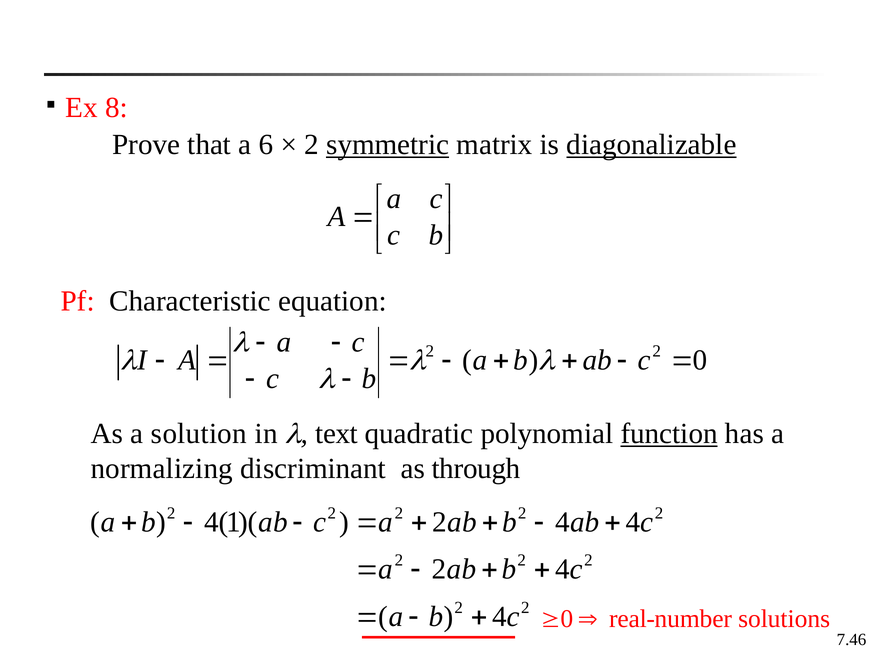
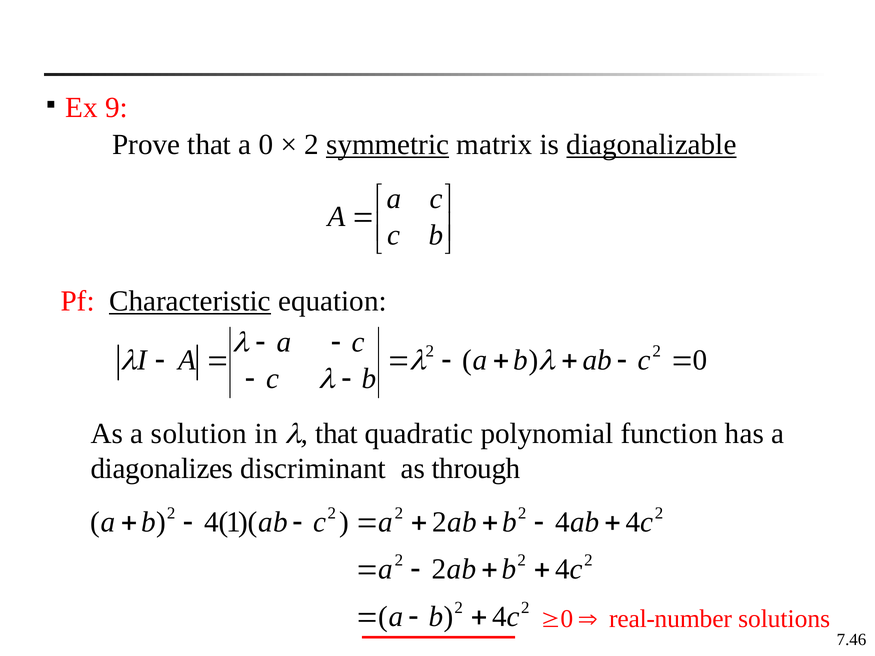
8: 8 -> 9 (116, 107)
a 6: 6 -> 0 (266, 145)
Characteristic underline: none -> present (190, 301)
text: text -> that (337, 434)
function underline: present -> none (669, 434)
normalizing: normalizing -> diagonalizes (162, 469)
